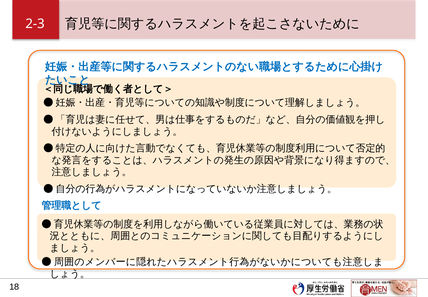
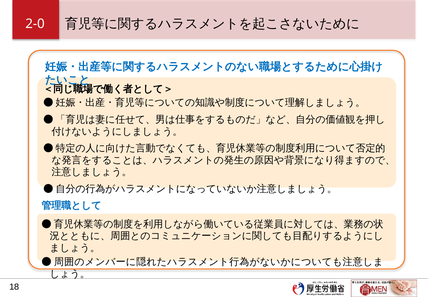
2-3: 2-3 -> 2-0 (35, 24)
